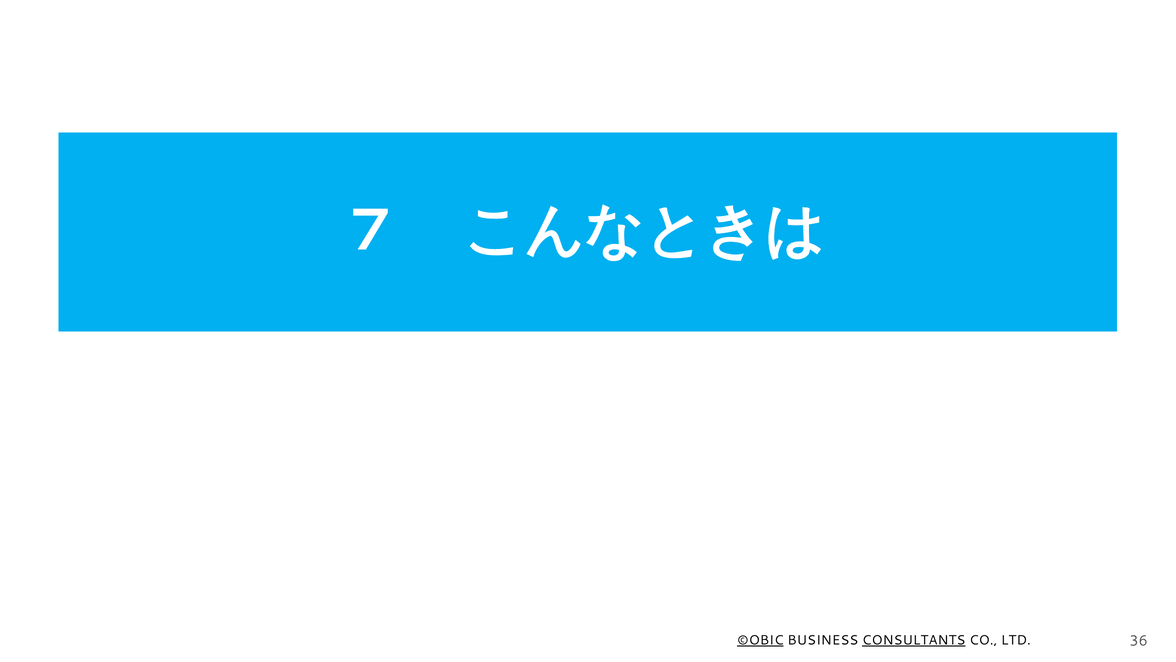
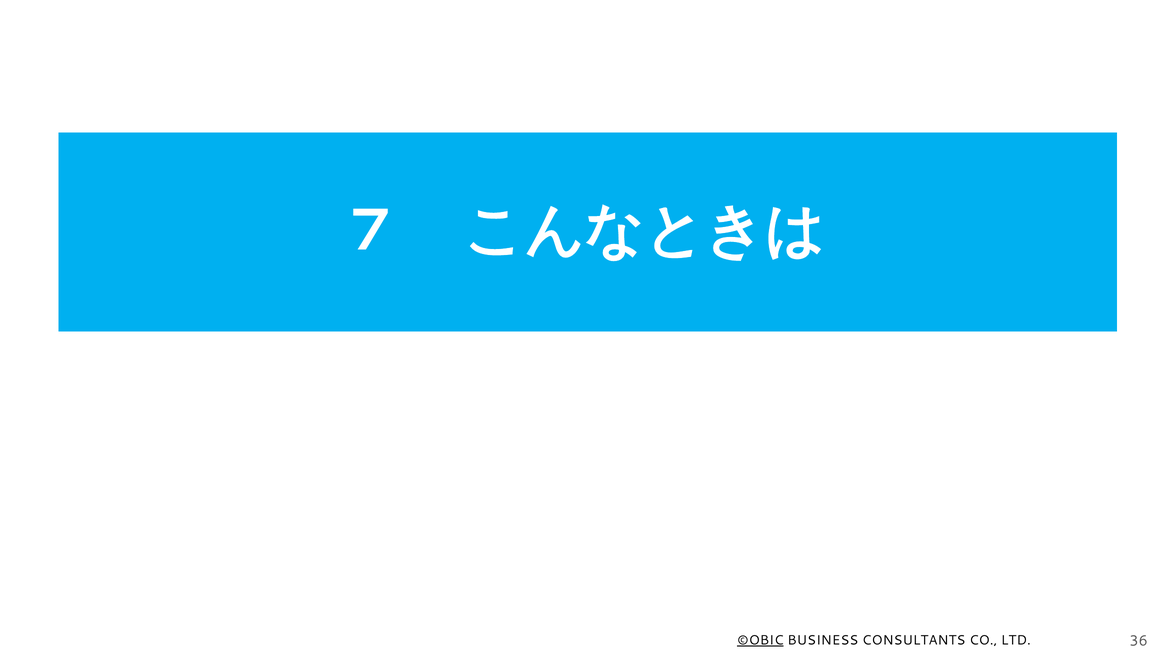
CONSULTANTS underline: present -> none (914, 640)
